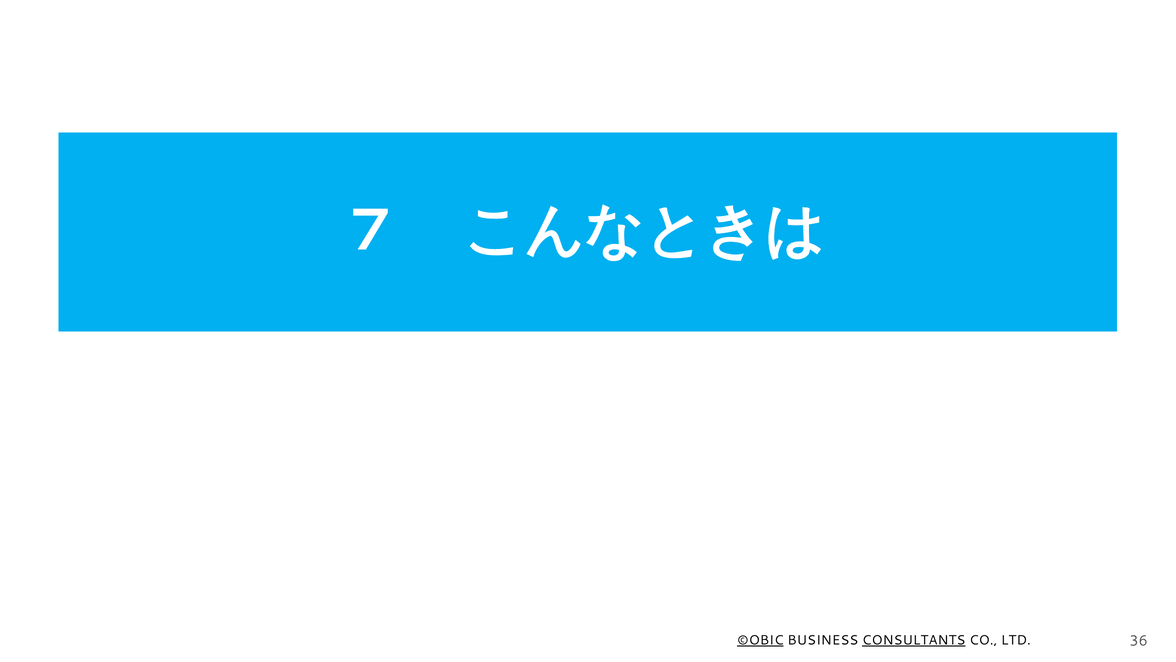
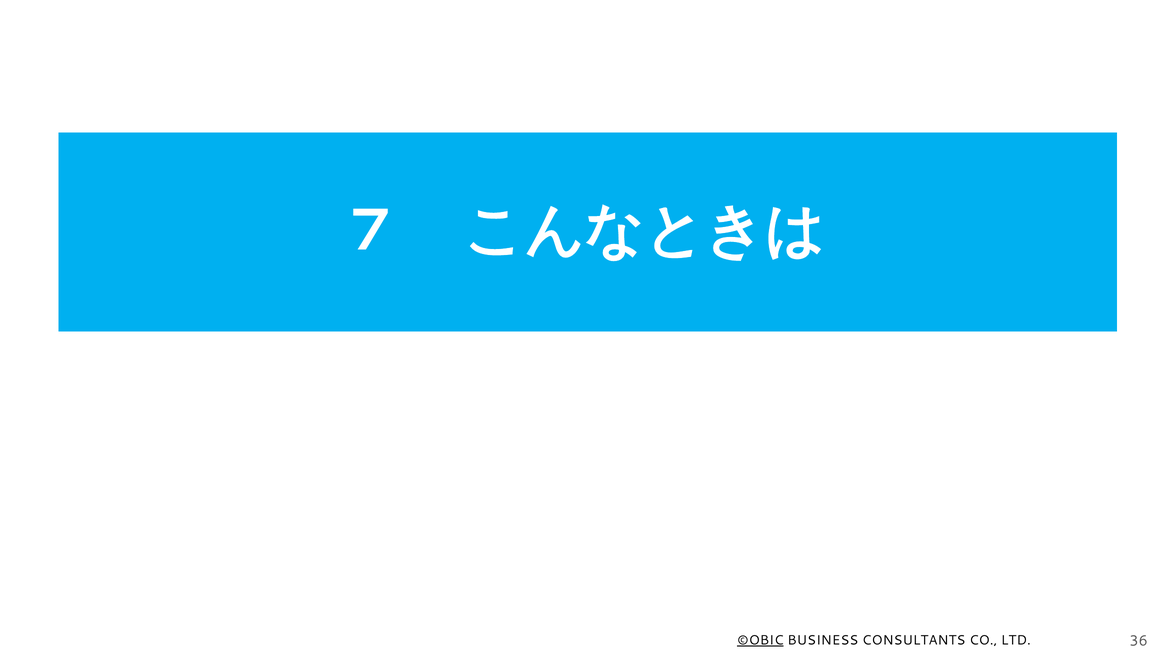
CONSULTANTS underline: present -> none (914, 640)
